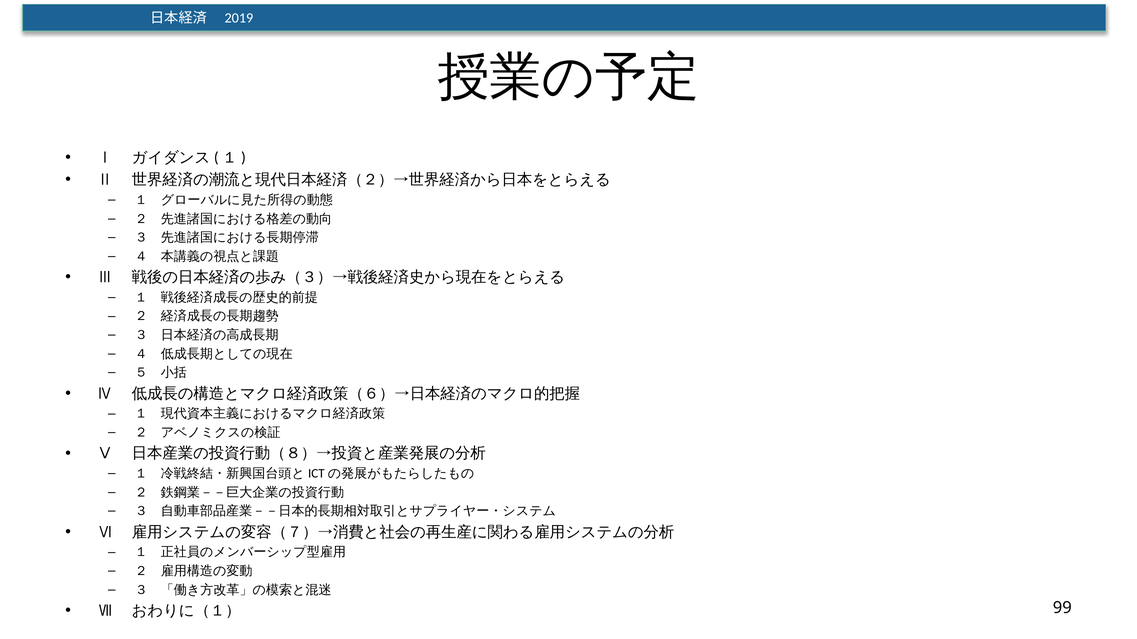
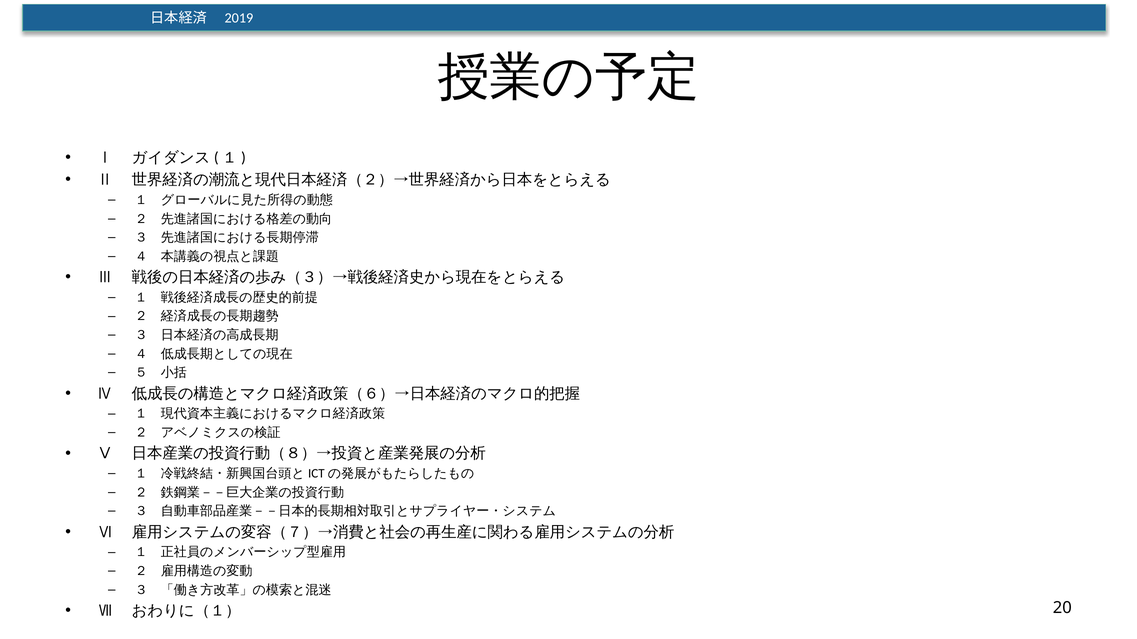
99: 99 -> 20 (1062, 608)
